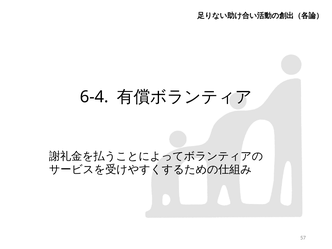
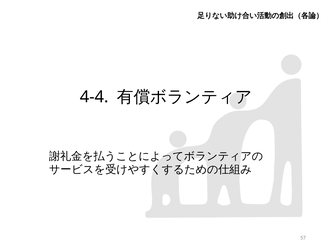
6-4: 6-4 -> 4-4 (94, 97)
